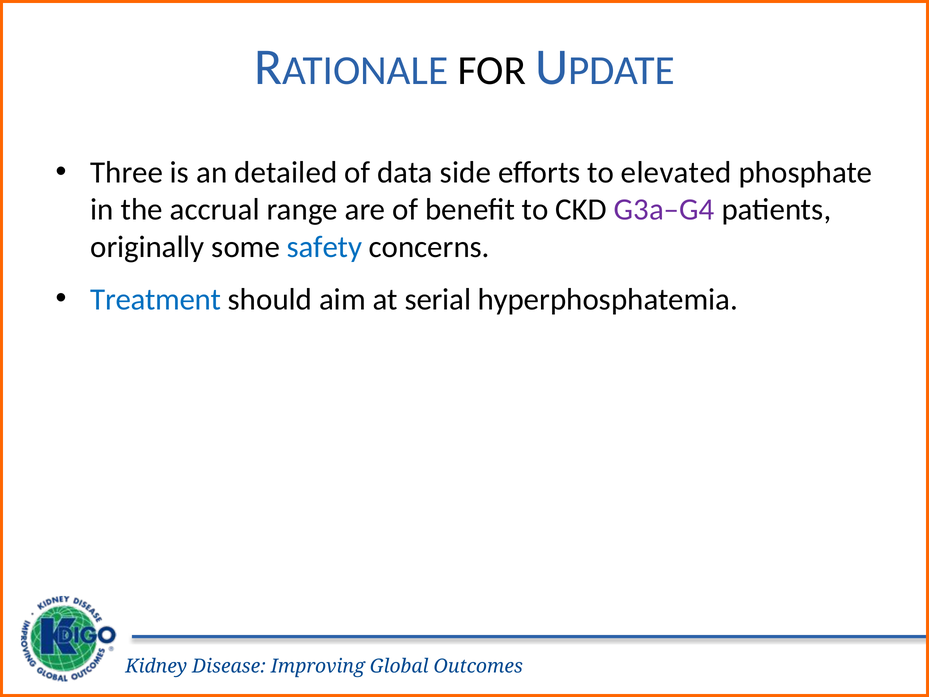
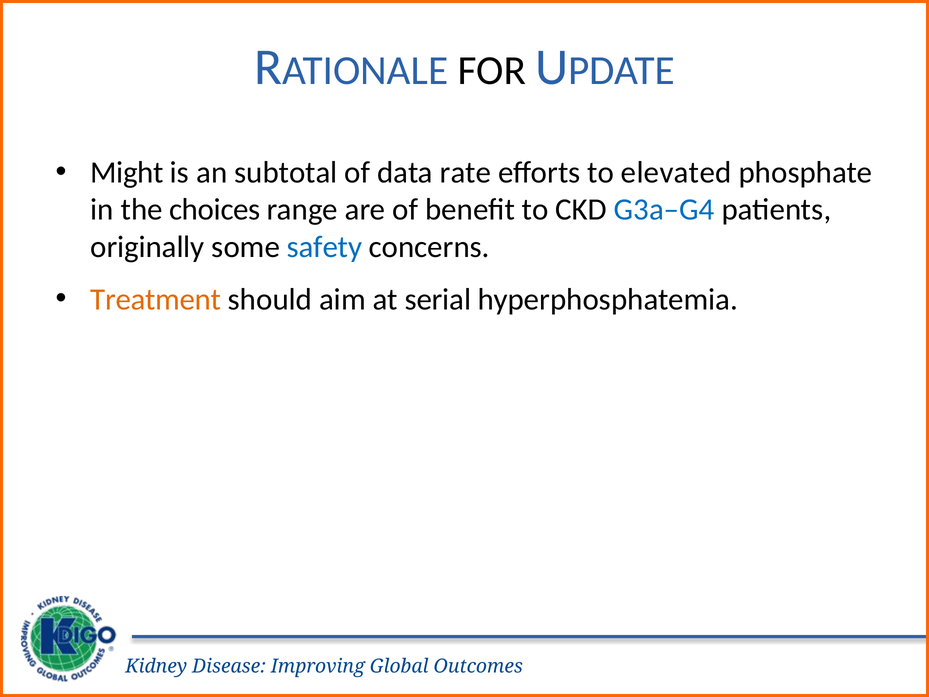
Three: Three -> Might (127, 172)
detailed: detailed -> subtotal (286, 172)
side: side -> rate (466, 172)
accrual: accrual -> choices (215, 210)
G3a–G4 colour: purple -> blue (664, 210)
Treatment colour: blue -> orange (156, 299)
